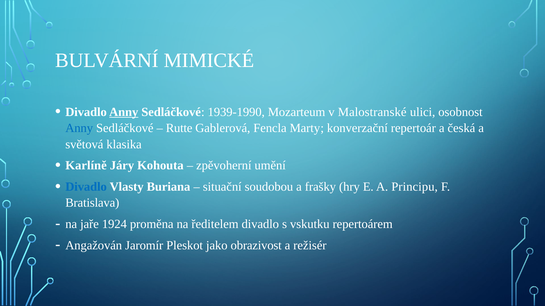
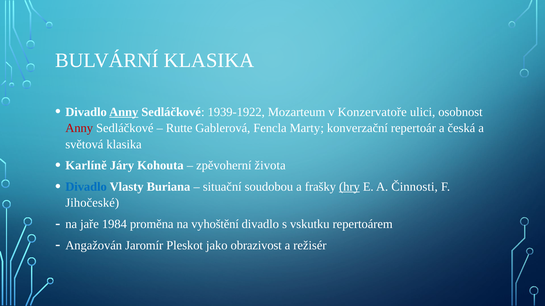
BULVÁRNÍ MIMICKÉ: MIMICKÉ -> KLASIKA (209, 61)
1939-1990: 1939-1990 -> 1939-1922 (236, 112)
Malostranské: Malostranské -> Konzervatoře (372, 112)
Anny colour: blue -> red (79, 128)
umění: umění -> života (270, 166)
hry underline: none -> present (349, 187)
Principu: Principu -> Činnosti (415, 187)
Bratislava: Bratislava -> Jihočeské (92, 203)
1924: 1924 -> 1984 (114, 225)
ředitelem: ředitelem -> vyhoštění (215, 225)
